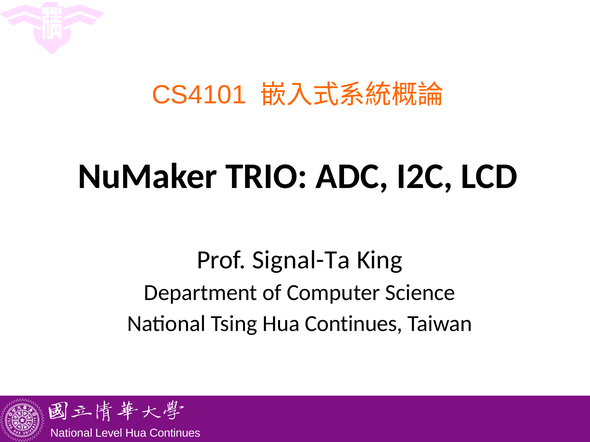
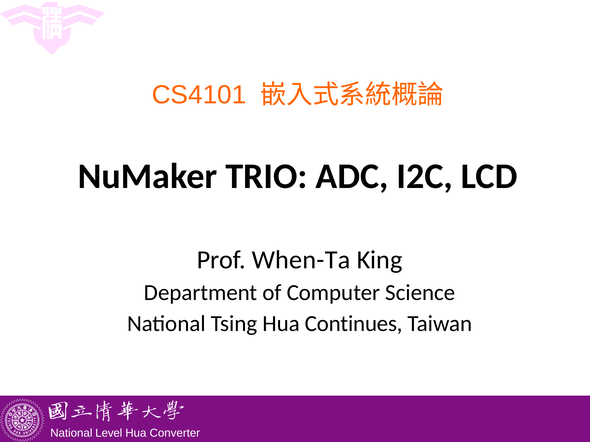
Signal-Ta: Signal-Ta -> When-Ta (301, 260)
Continues: Continues -> Converter (175, 433)
